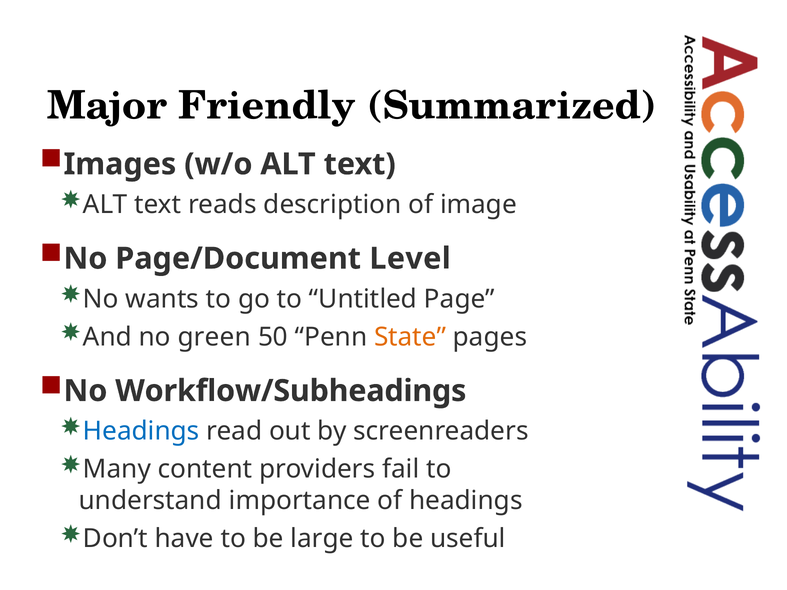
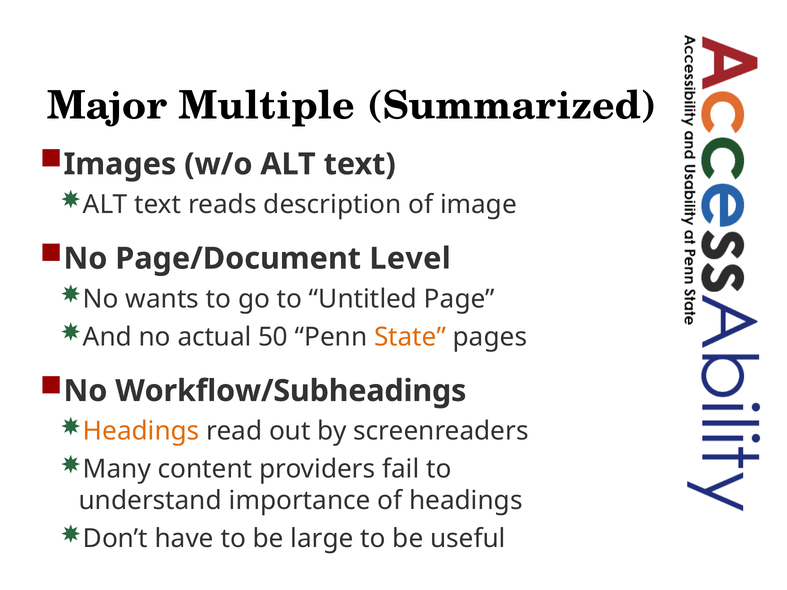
Friendly: Friendly -> Multiple (267, 106)
green: green -> actual (214, 337)
Headings colour: blue -> orange (141, 431)
